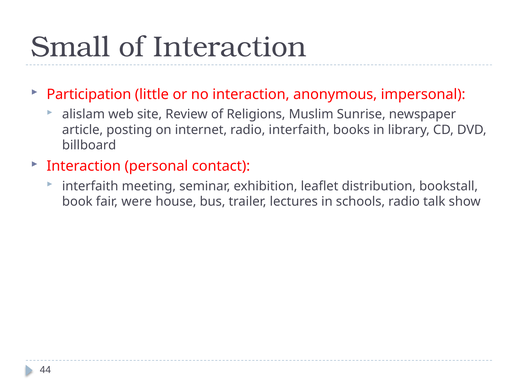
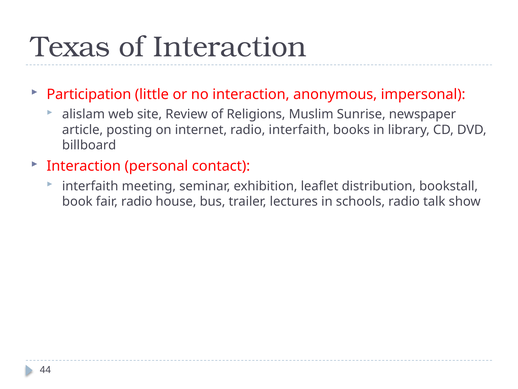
Small: Small -> Texas (71, 47)
fair were: were -> radio (137, 201)
